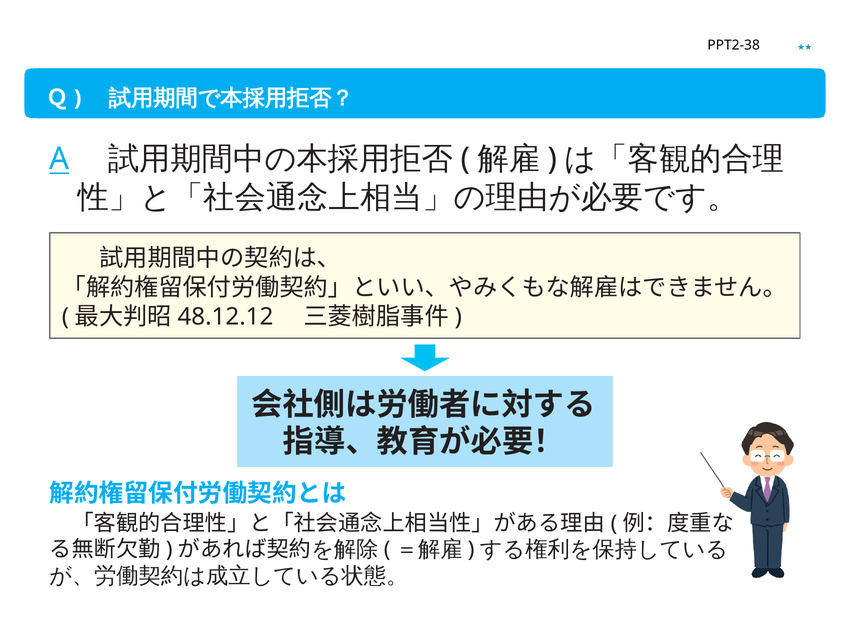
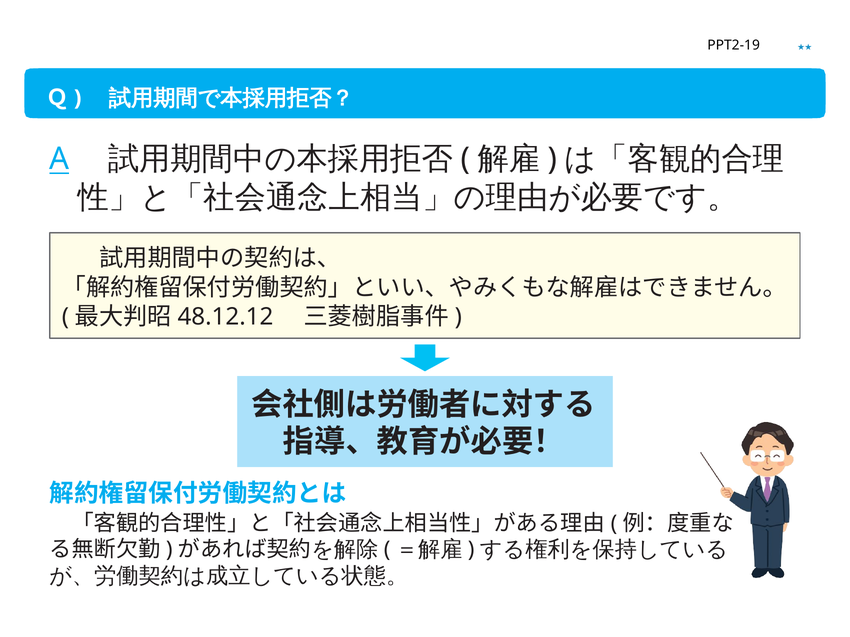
PPT2-38: PPT2-38 -> PPT2-19 (734, 45)
